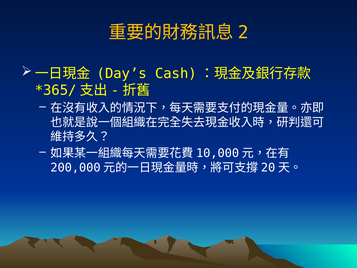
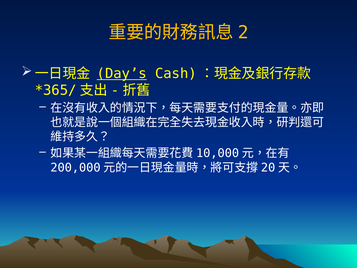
Day’s underline: none -> present (122, 74)
